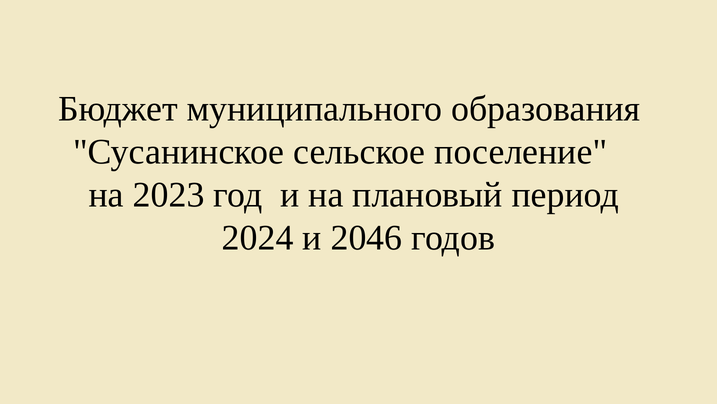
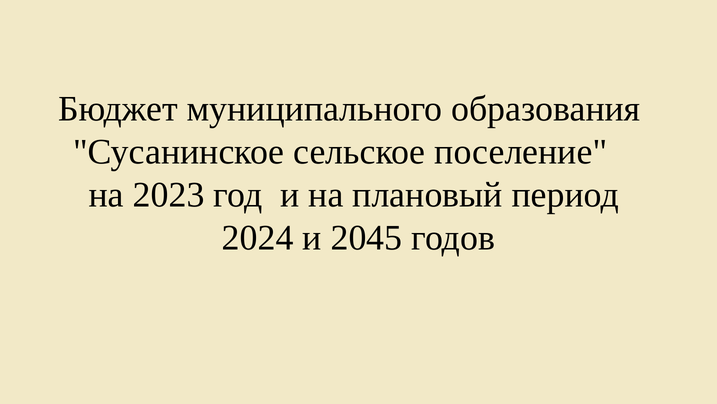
2046: 2046 -> 2045 (366, 238)
